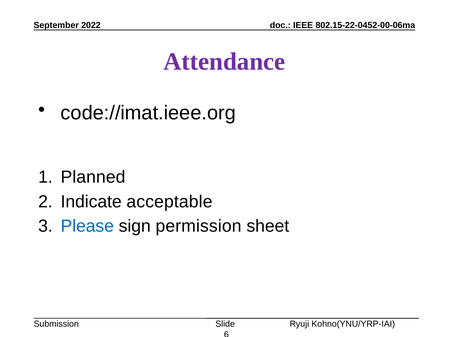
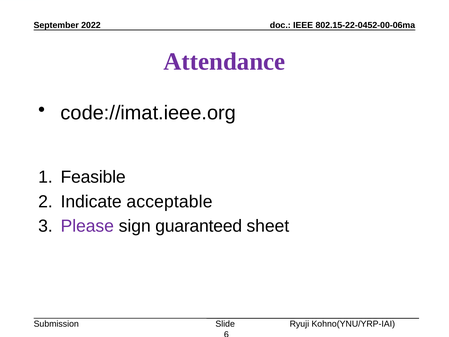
Planned: Planned -> Feasible (93, 177)
Please colour: blue -> purple (87, 226)
permission: permission -> guaranteed (199, 226)
